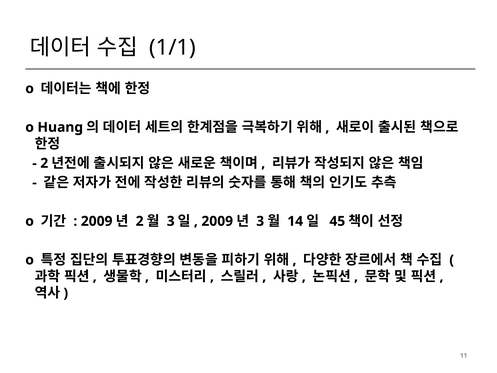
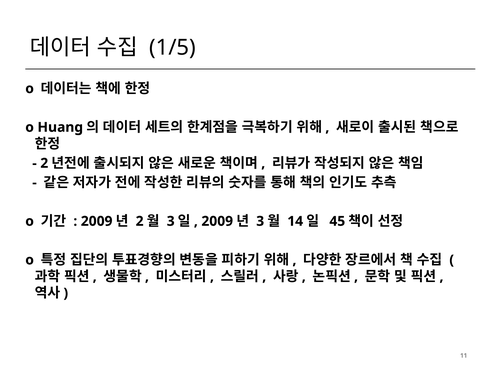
1/1: 1/1 -> 1/5 (173, 48)
